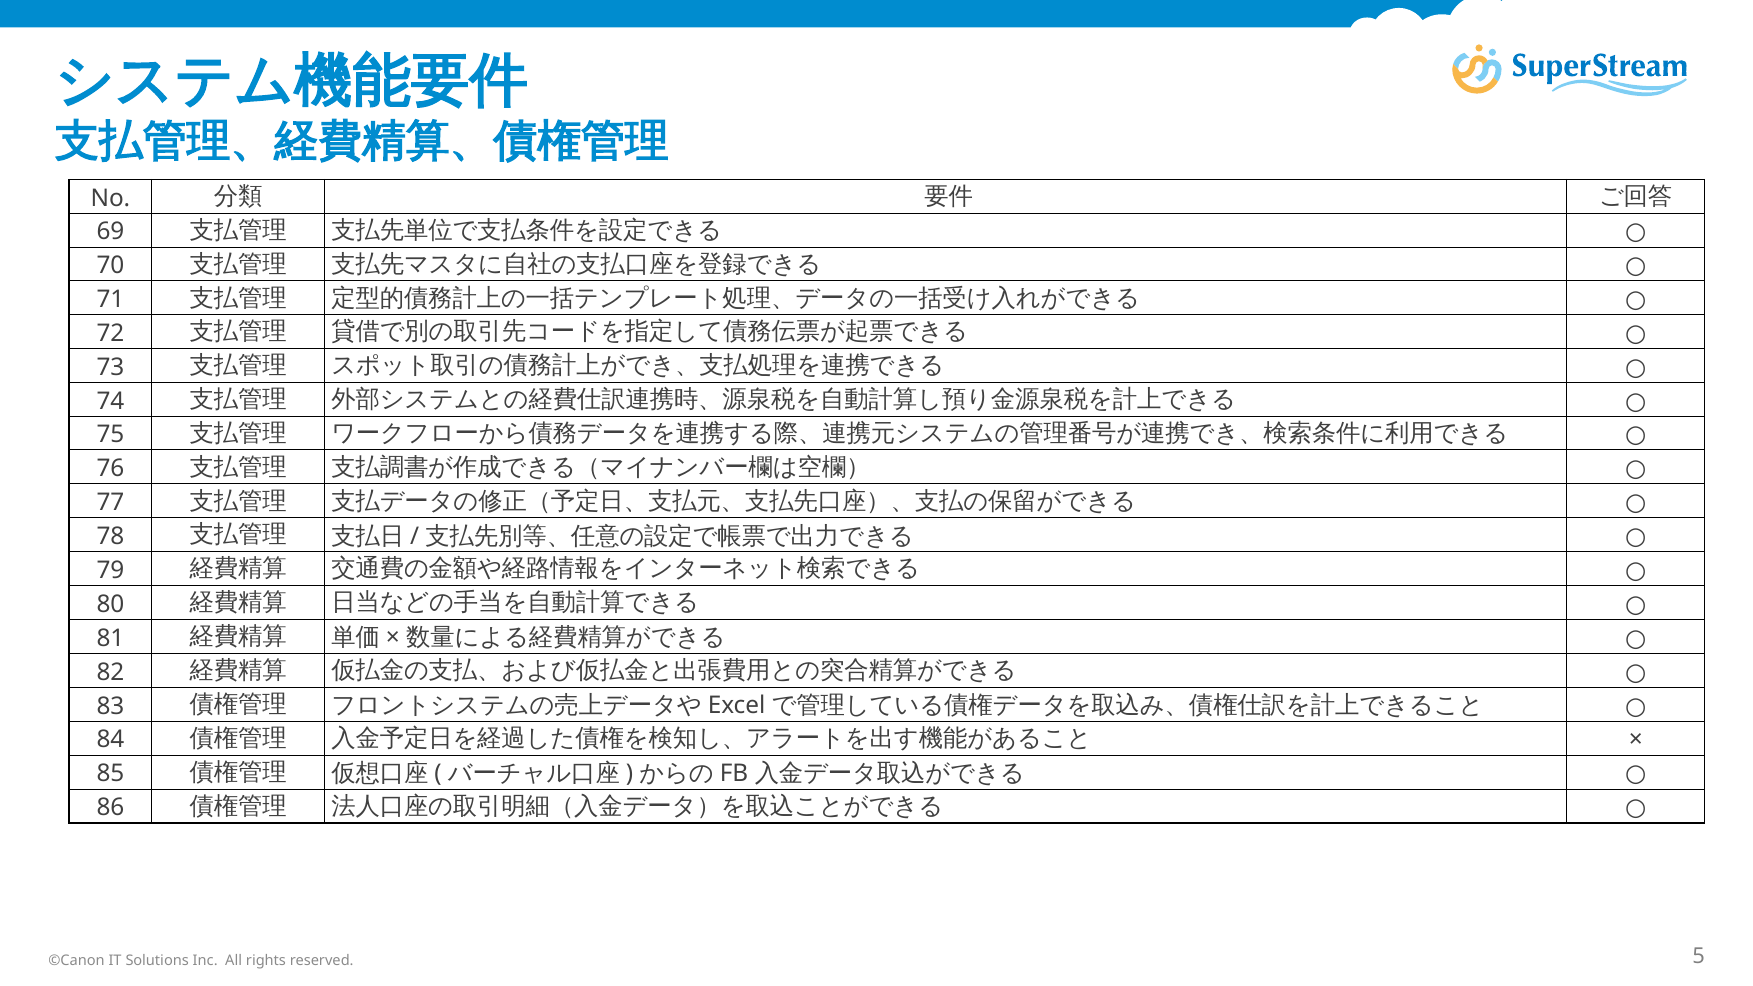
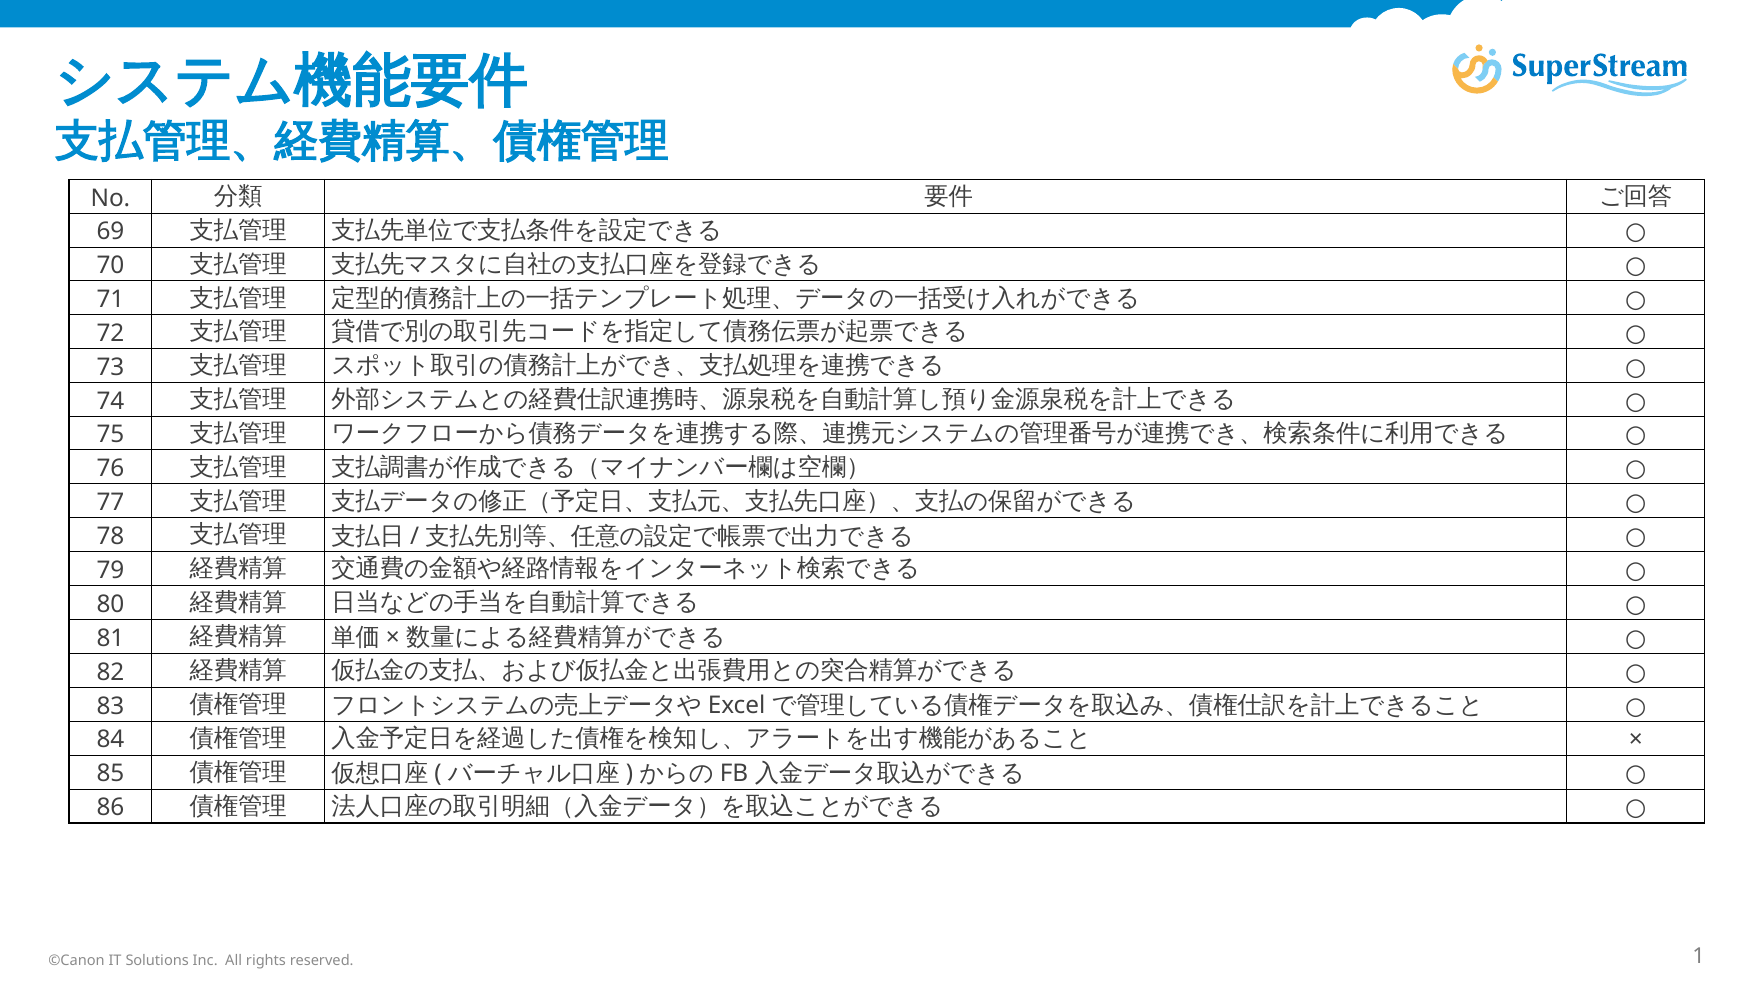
5: 5 -> 1 (1699, 956)
